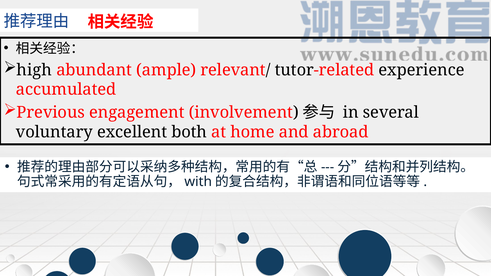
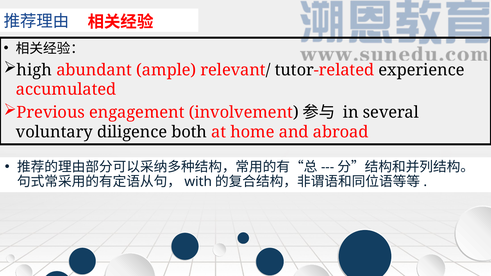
excellent: excellent -> diligence (132, 132)
